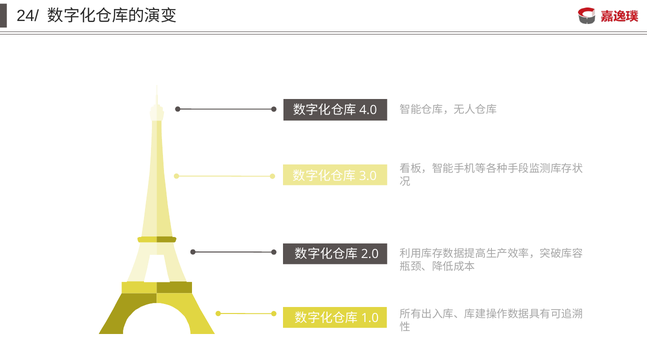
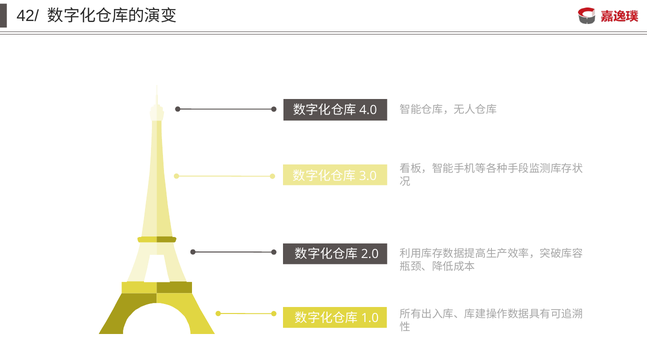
24/: 24/ -> 42/ (28, 16)
